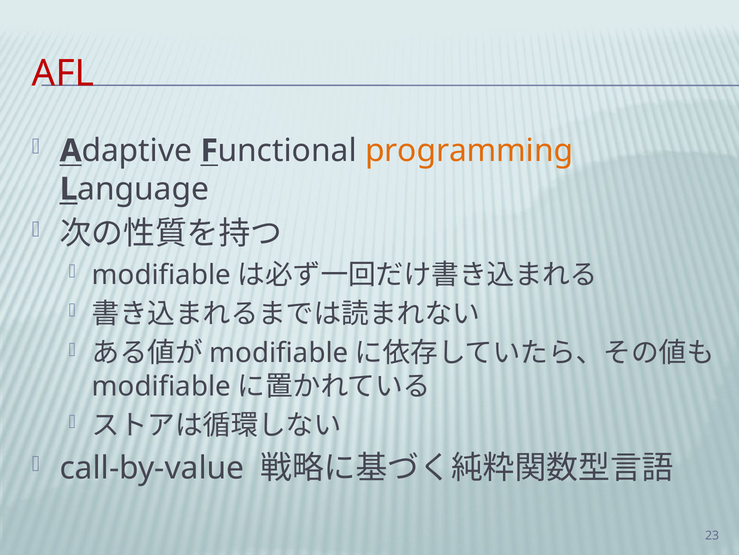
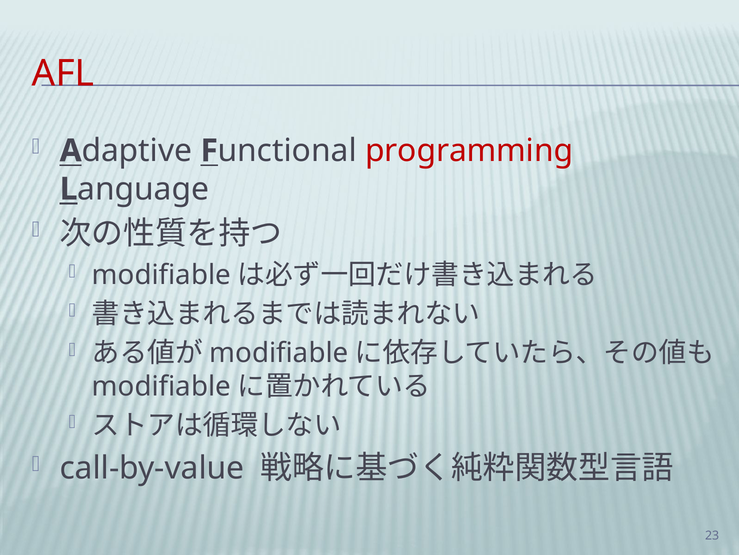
programming colour: orange -> red (469, 151)
